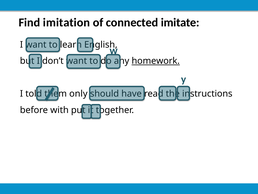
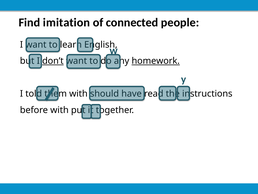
imitate: imitate -> people (180, 22)
don’t underline: none -> present (53, 61)
only: only -> with (78, 93)
